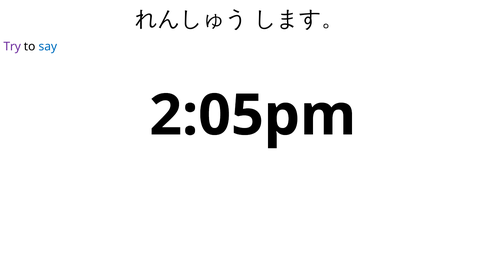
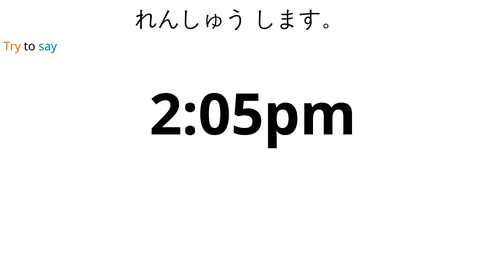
Try colour: purple -> orange (12, 47)
